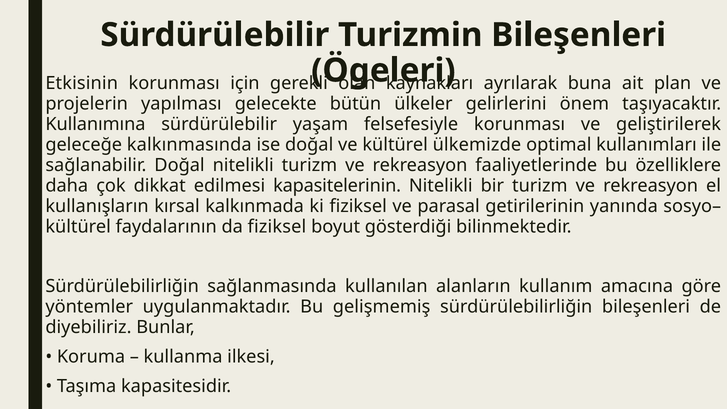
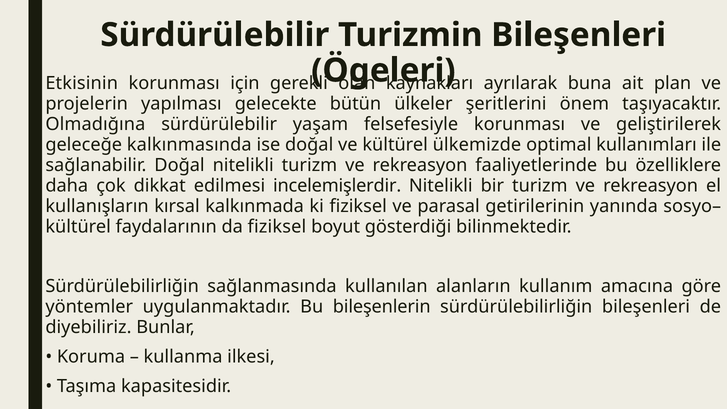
gelirlerini: gelirlerini -> şeritlerini (506, 104)
Kullanımına: Kullanımına -> Olmadığına (95, 124)
kapasitelerinin: kapasitelerinin -> incelemişlerdir (337, 186)
gelişmemiş: gelişmemiş -> bileşenlerin (382, 307)
